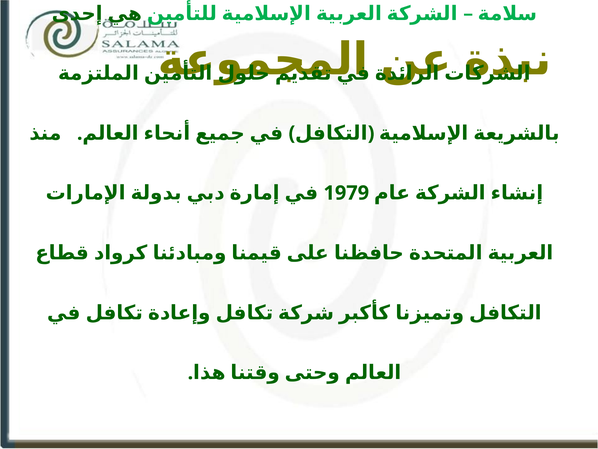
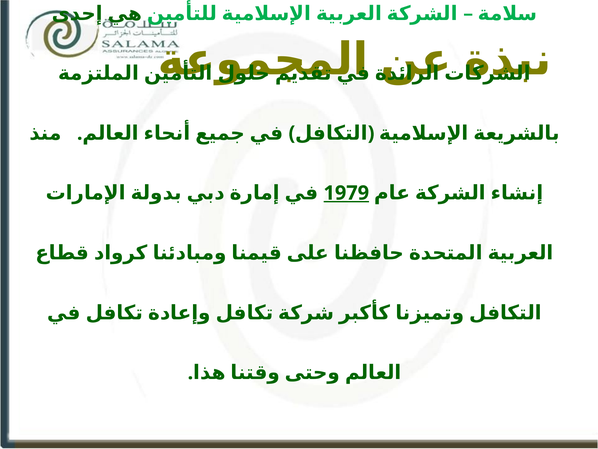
1979 underline: none -> present (346, 193)
